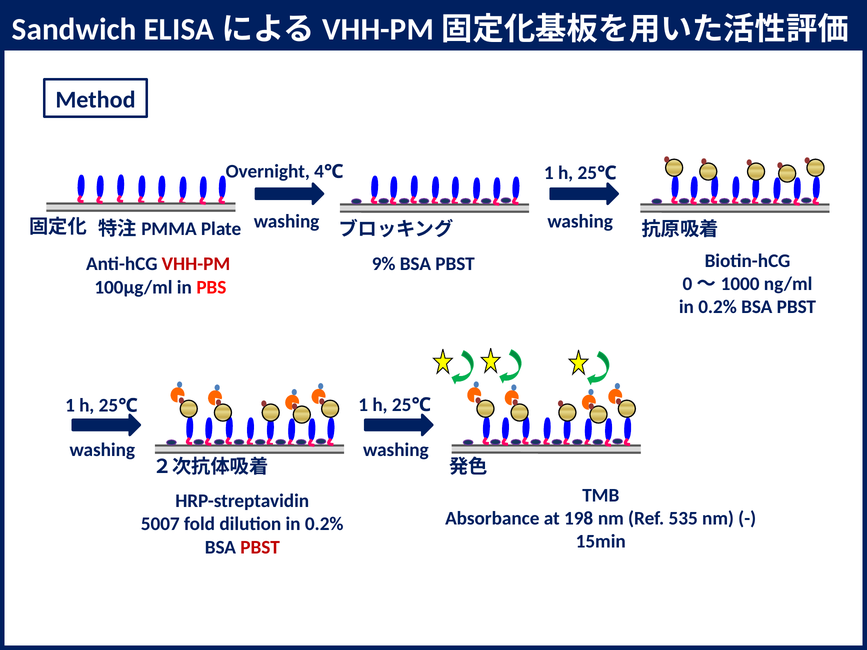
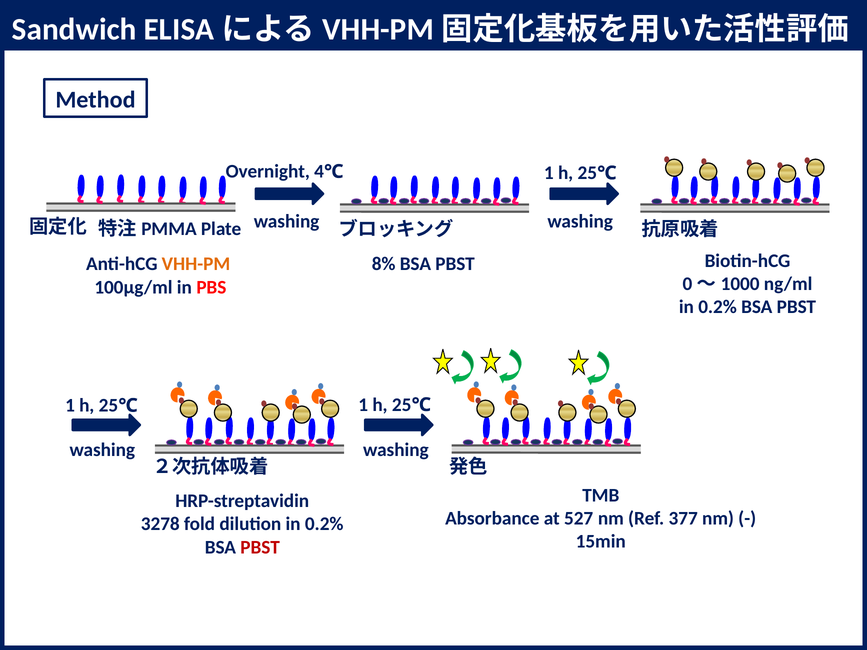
VHH-PM colour: red -> orange (196, 264)
9%: 9% -> 8% (384, 264)
198: 198 -> 527 (579, 519)
535: 535 -> 377 (683, 519)
5007: 5007 -> 3278 (160, 524)
